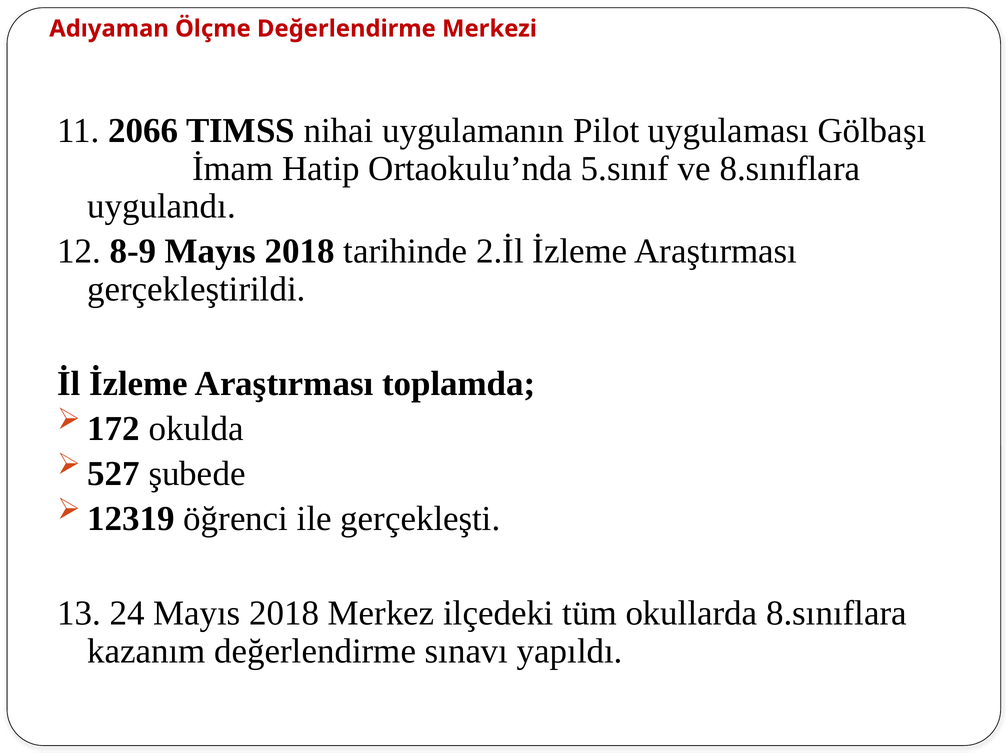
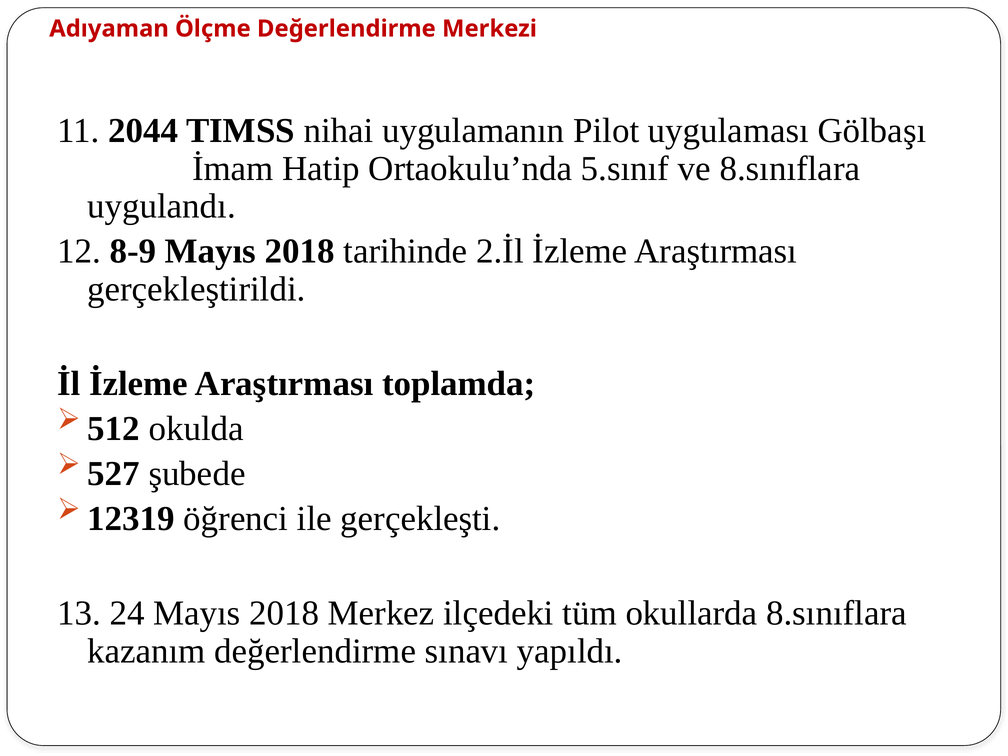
2066: 2066 -> 2044 (143, 131)
172: 172 -> 512 (114, 429)
